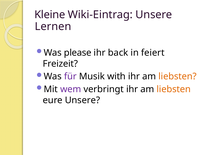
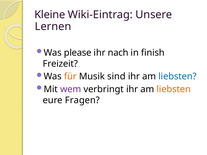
back: back -> nach (118, 53)
feiert: feiert -> finish (153, 53)
für colour: purple -> orange (70, 77)
with: with -> sind (116, 77)
liebsten colour: orange -> blue (178, 77)
eure Unsere: Unsere -> Fragen (82, 100)
